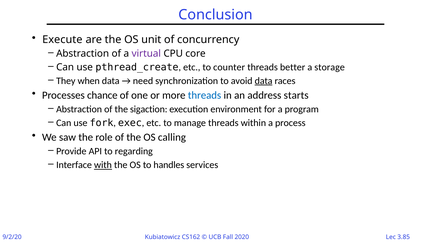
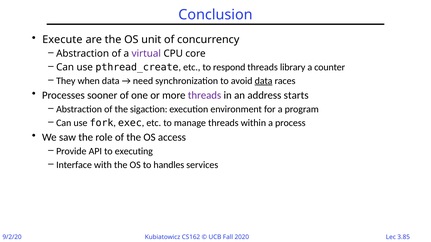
counter: counter -> respond (229, 67)
better: better -> library (293, 67)
storage: storage -> counter (330, 67)
chance: chance -> sooner (102, 95)
threads colour: blue -> purple (205, 95)
calling: calling -> access (172, 138)
regarding: regarding -> executing (134, 152)
with underline: present -> none (103, 165)
